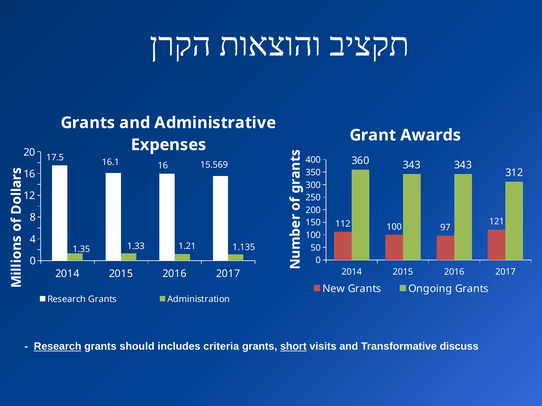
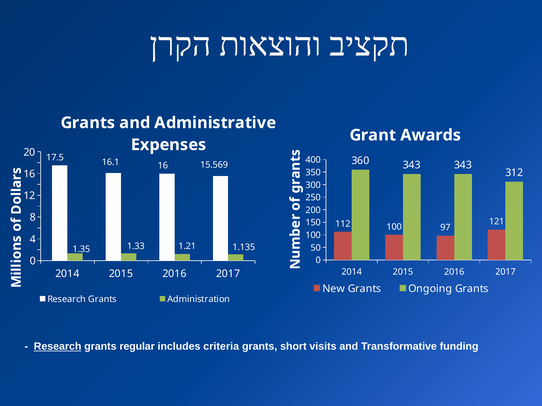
should: should -> regular (137, 347)
short underline: present -> none (293, 347)
discuss: discuss -> funding (459, 347)
